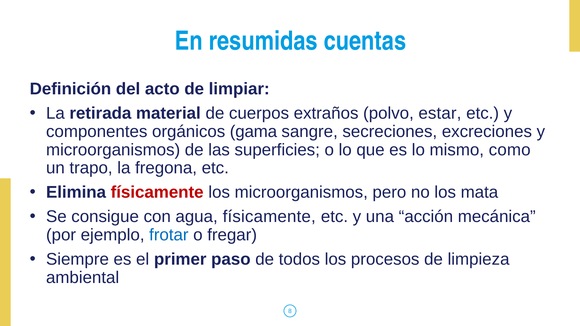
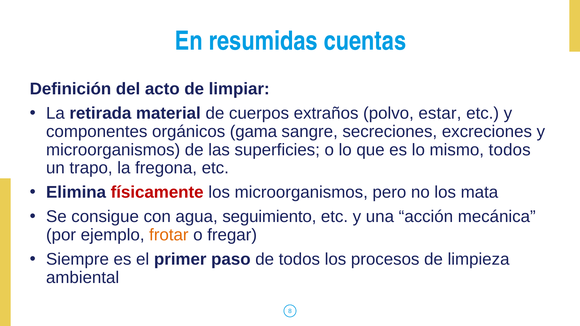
mismo como: como -> todos (510, 150)
agua físicamente: físicamente -> seguimiento (269, 217)
frotar colour: blue -> orange (169, 235)
